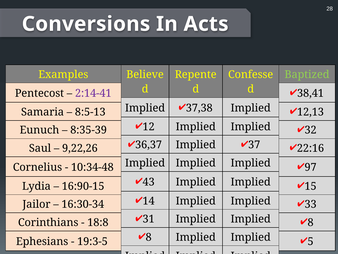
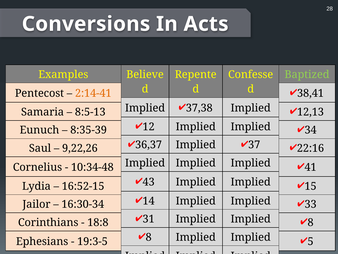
2:14-41 colour: purple -> orange (93, 93)
32: 32 -> 34 (311, 130)
97: 97 -> 41 (311, 167)
16:90-15: 16:90-15 -> 16:52-15 (83, 186)
